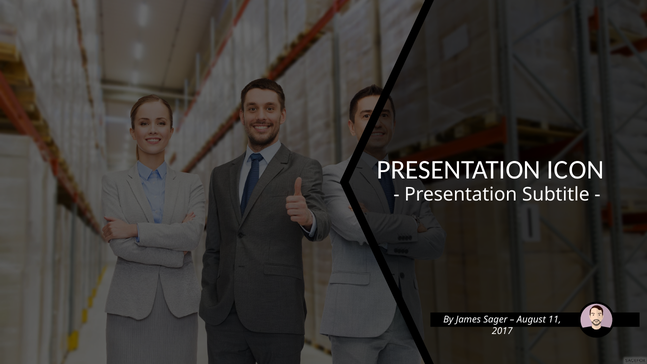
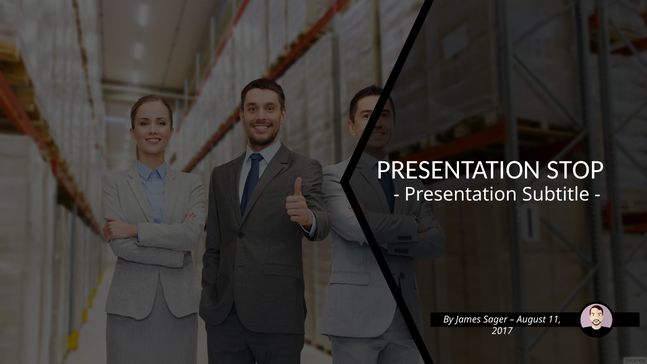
ICON: ICON -> STOP (576, 170)
